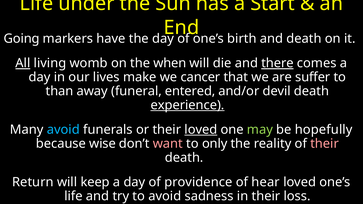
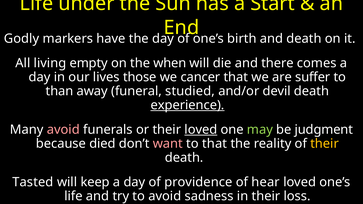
Going: Going -> Godly (21, 39)
All underline: present -> none (23, 63)
womb: womb -> empty (89, 63)
there underline: present -> none (277, 63)
make: make -> those (140, 77)
entered: entered -> studied (190, 91)
avoid colour: light blue -> pink (63, 130)
hopefully: hopefully -> judgment (324, 130)
wise: wise -> died (102, 144)
to only: only -> that (215, 144)
their colour: pink -> yellow (325, 144)
Return: Return -> Tasted (33, 182)
